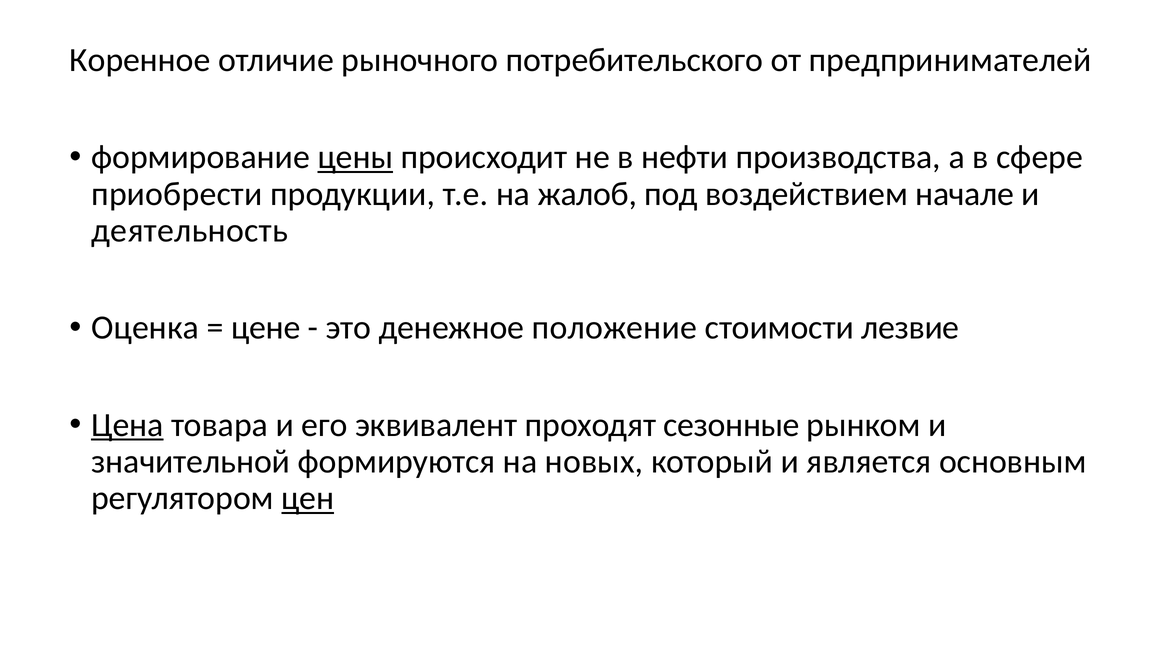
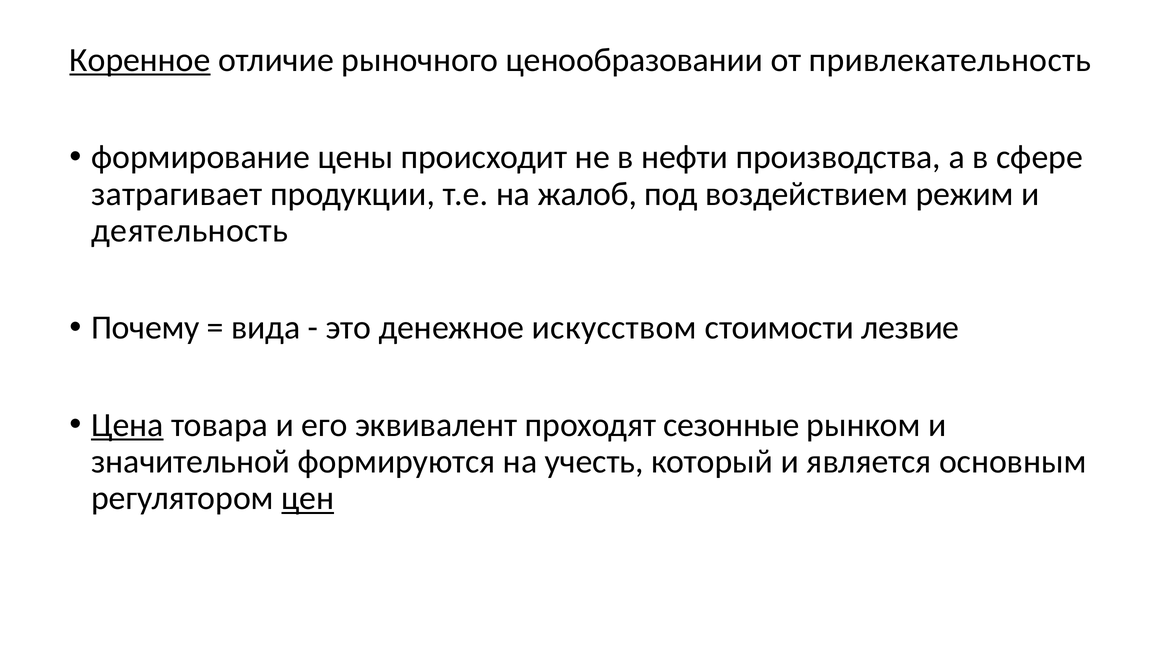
Коренное underline: none -> present (140, 60)
потребительского: потребительского -> ценообразовании (635, 60)
предпринимателей: предпринимателей -> привлекательность (950, 60)
цены underline: present -> none (355, 157)
приобрести: приобрести -> затрагивает (177, 194)
начале: начале -> режим (965, 194)
Оценка: Оценка -> Почему (145, 328)
цене: цене -> вида (266, 328)
положение: положение -> искусством (614, 328)
новых: новых -> учесть (594, 461)
